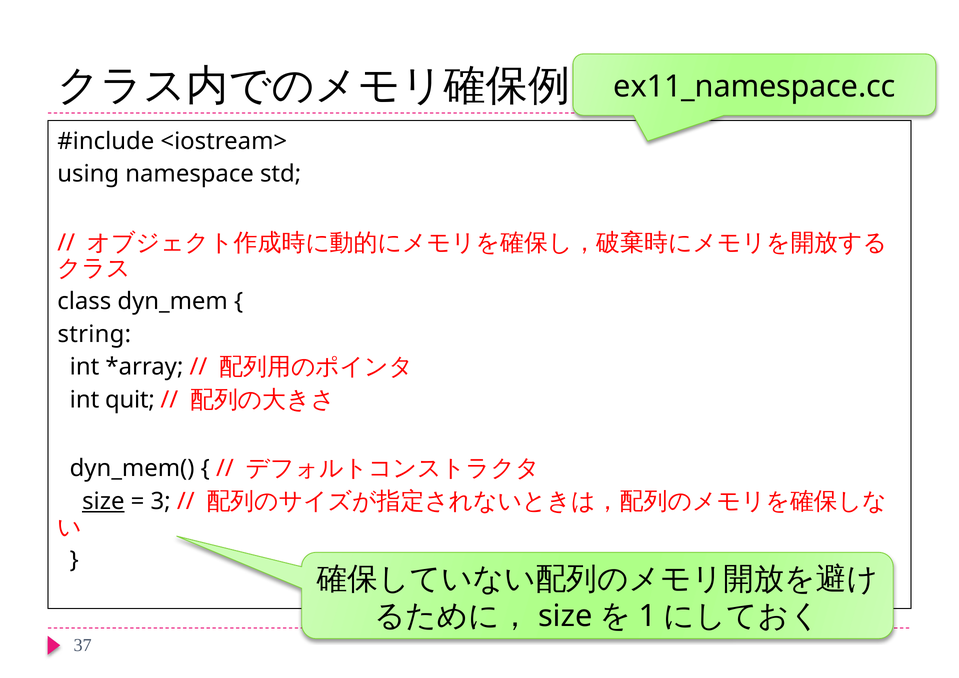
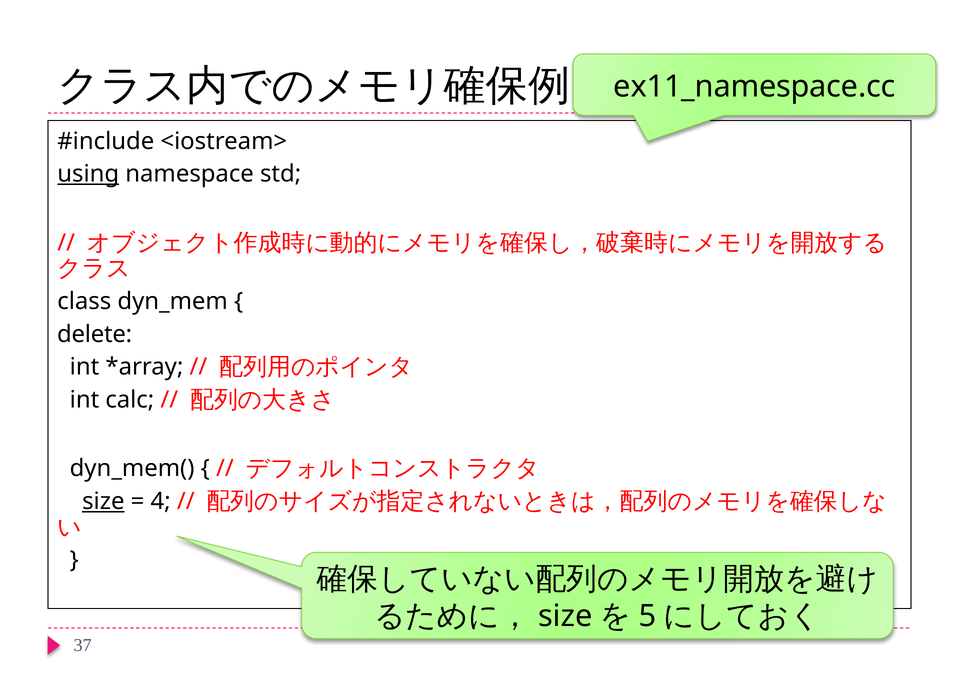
using underline: none -> present (88, 174)
string: string -> delete (95, 334)
quit: quit -> calc (130, 400)
3: 3 -> 4 (161, 502)
1: 1 -> 5 (647, 616)
